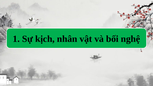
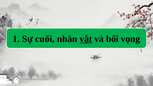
kịch: kịch -> cuối (45, 39)
vật underline: none -> present (86, 39)
nghệ: nghệ -> vọng (130, 39)
